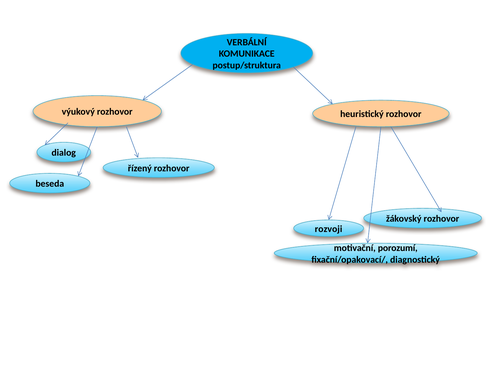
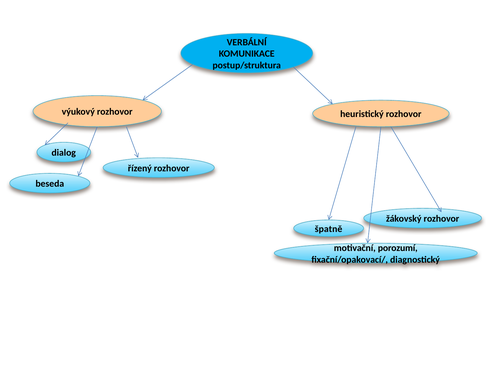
rozvoji: rozvoji -> špatně (329, 229)
